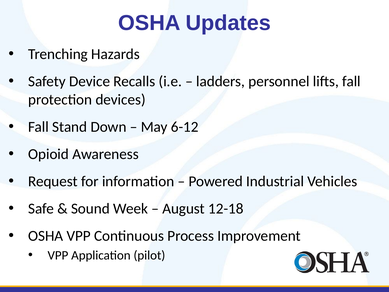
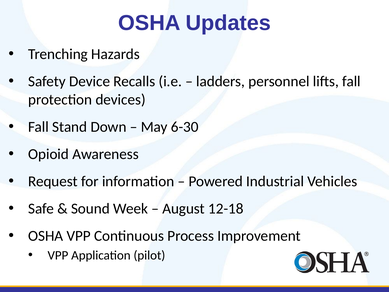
6-12: 6-12 -> 6-30 (185, 127)
